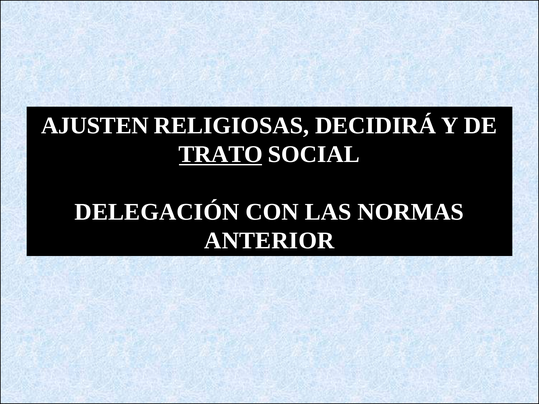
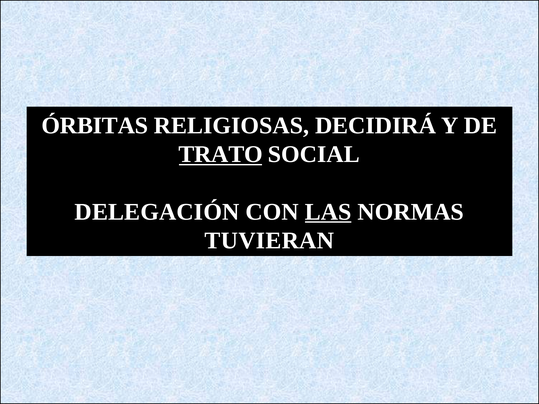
AJUSTEN: AJUSTEN -> ÓRBITAS (95, 126)
LAS underline: none -> present (328, 212)
ANTERIOR: ANTERIOR -> TUVIERAN (269, 241)
